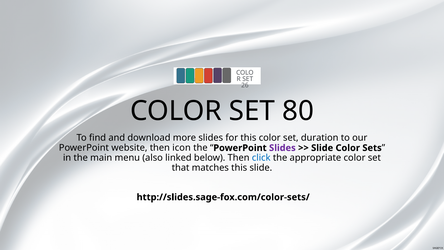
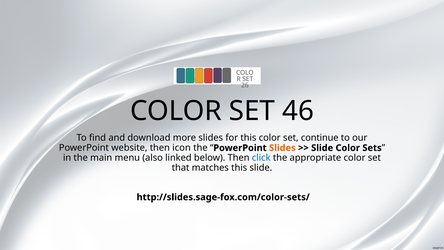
80: 80 -> 46 (298, 111)
duration: duration -> continue (320, 138)
Slides colour: purple -> orange (282, 148)
